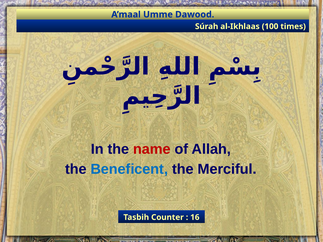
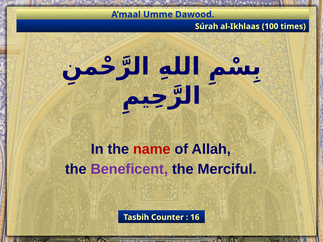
Beneficent colour: blue -> purple (129, 169)
